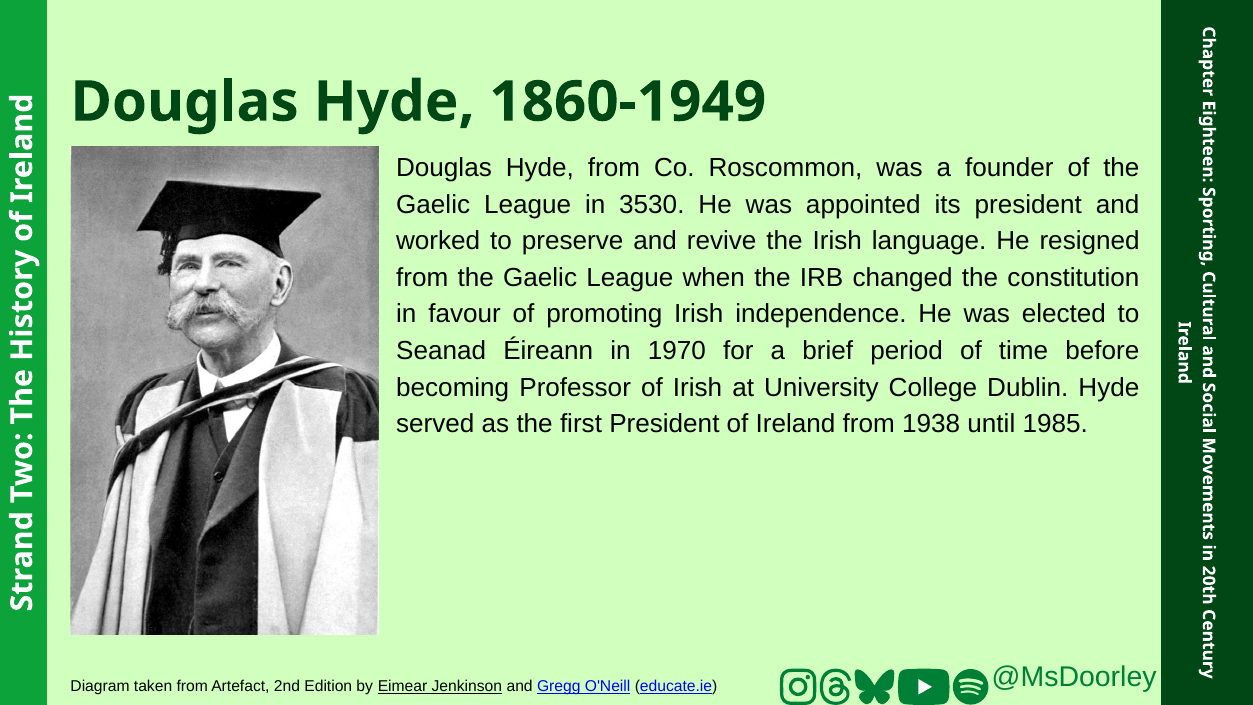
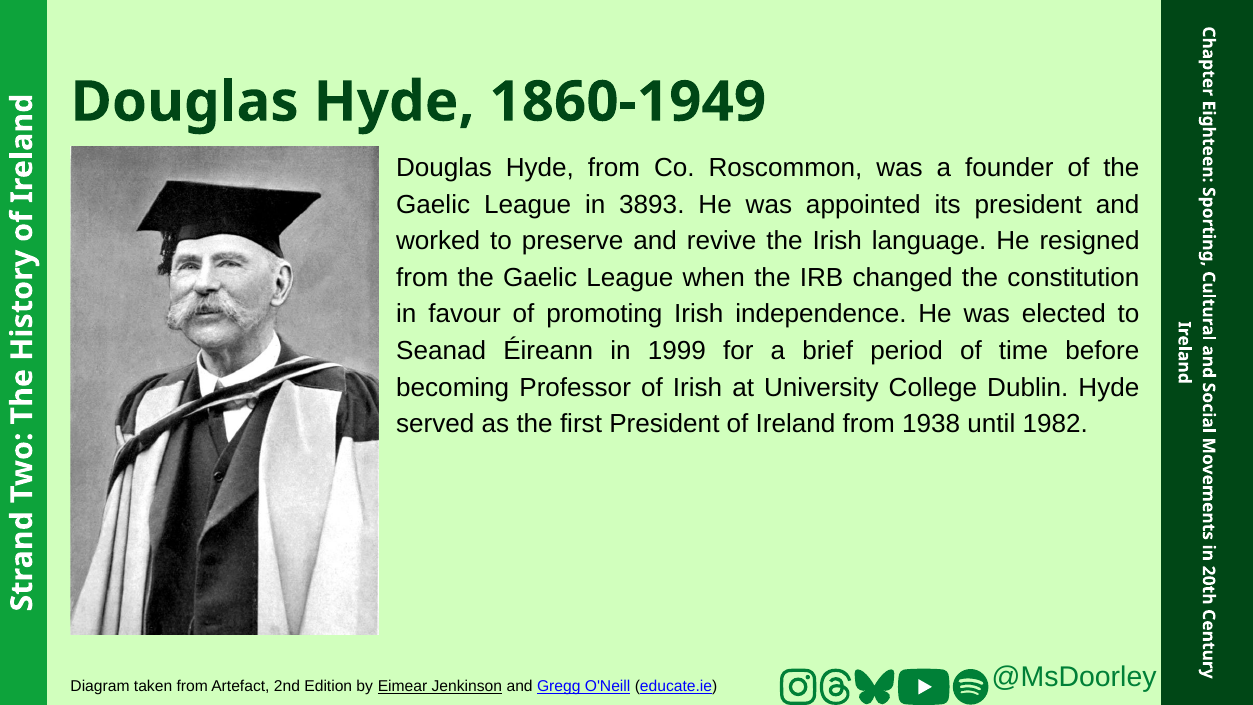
3530: 3530 -> 3893 (652, 205)
1970: 1970 -> 1999 (677, 351)
1985: 1985 -> 1982 (1055, 424)
